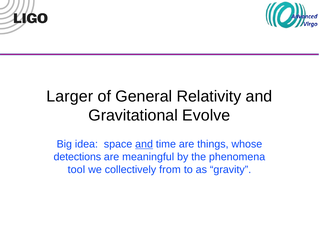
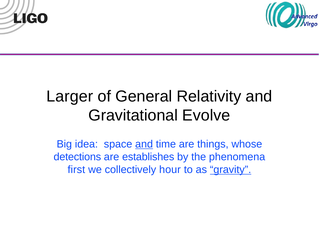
meaningful: meaningful -> establishes (148, 157)
tool: tool -> first (76, 170)
from: from -> hour (170, 170)
gravity underline: none -> present (231, 170)
